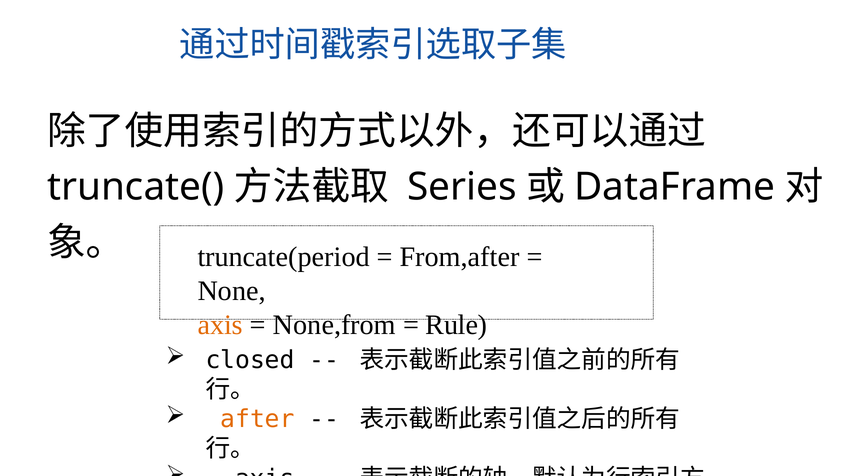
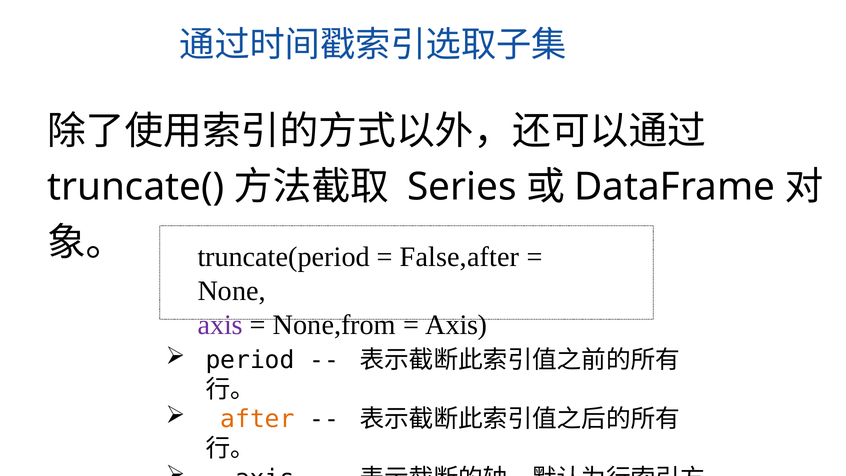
From,after: From,after -> False,after (459, 257)
axis colour: orange -> purple (220, 325)
Rule: Rule -> Axis (456, 325)
closed: closed -> period (250, 360)
